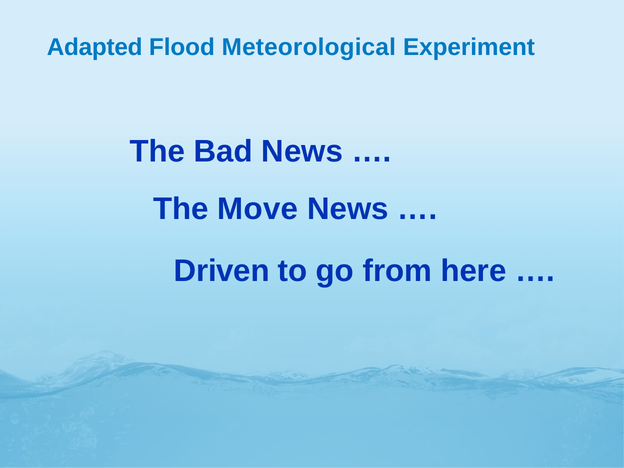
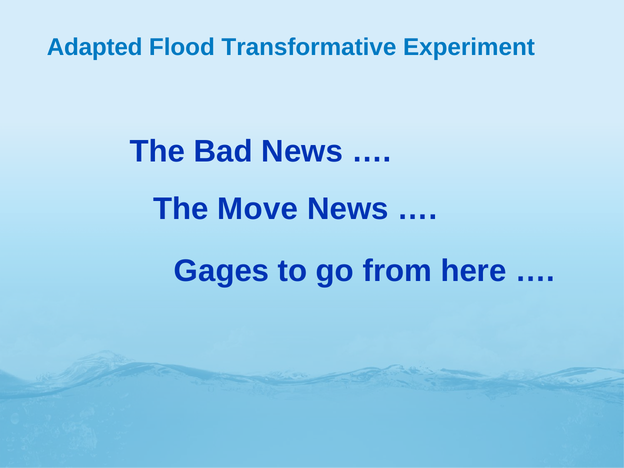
Meteorological: Meteorological -> Transformative (309, 47)
Driven: Driven -> Gages (222, 271)
